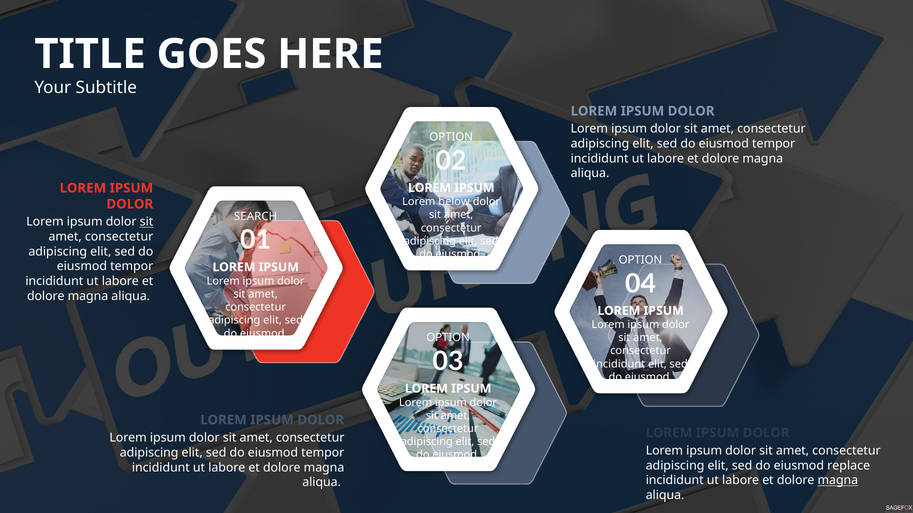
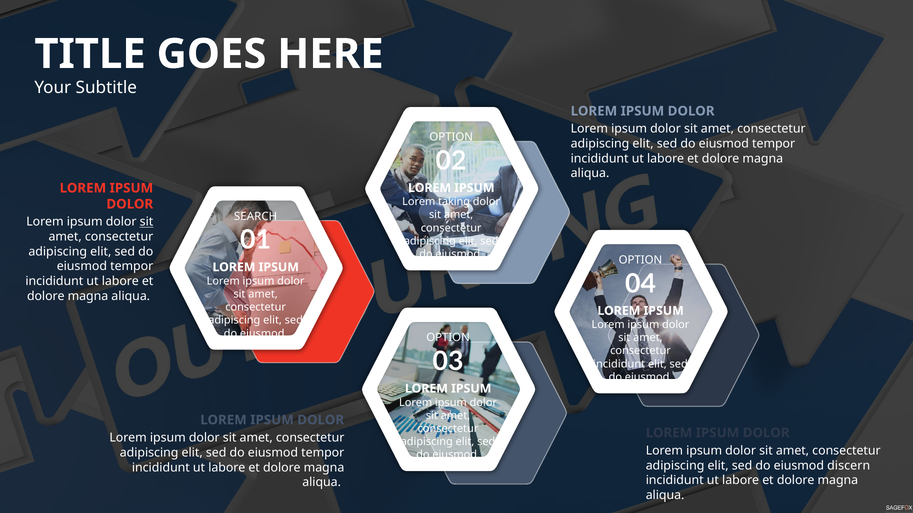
below: below -> taking (454, 202)
replace: replace -> discern (849, 466)
magna underline: present -> none (838, 481)
